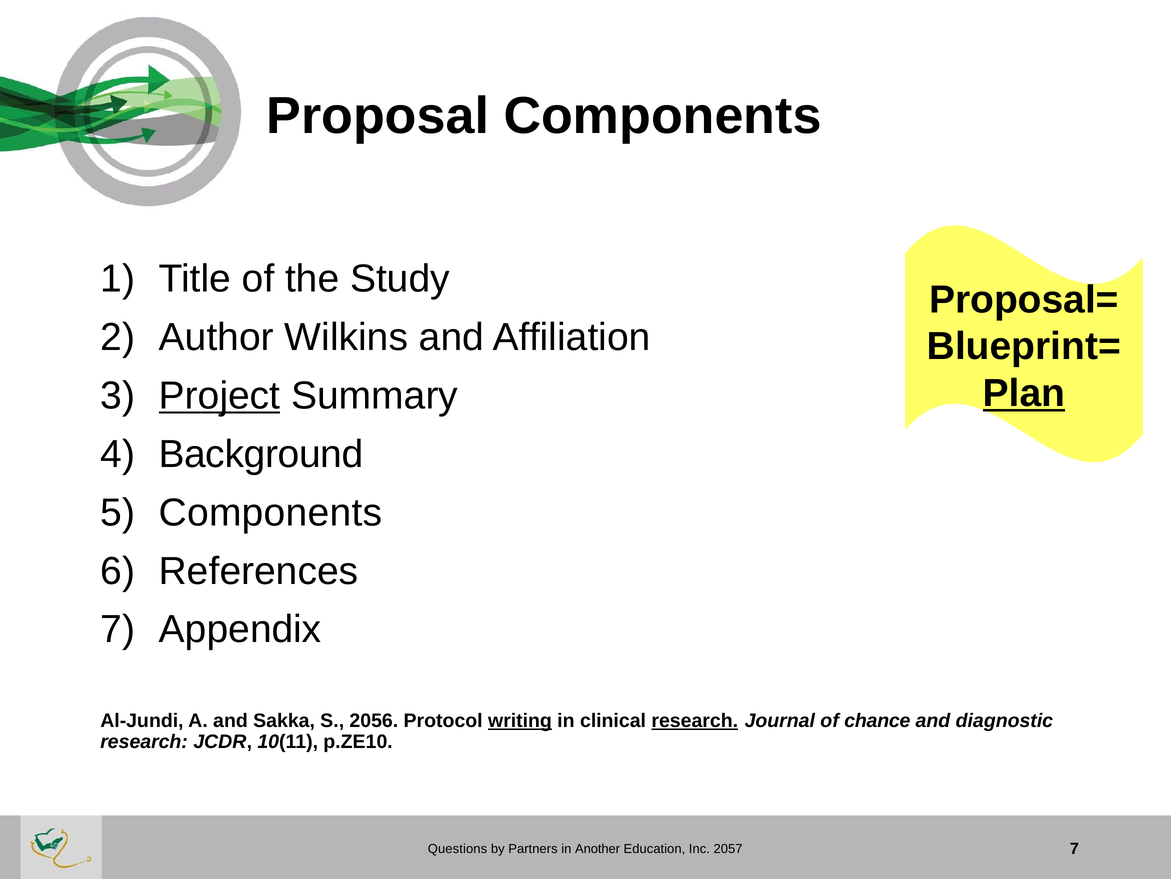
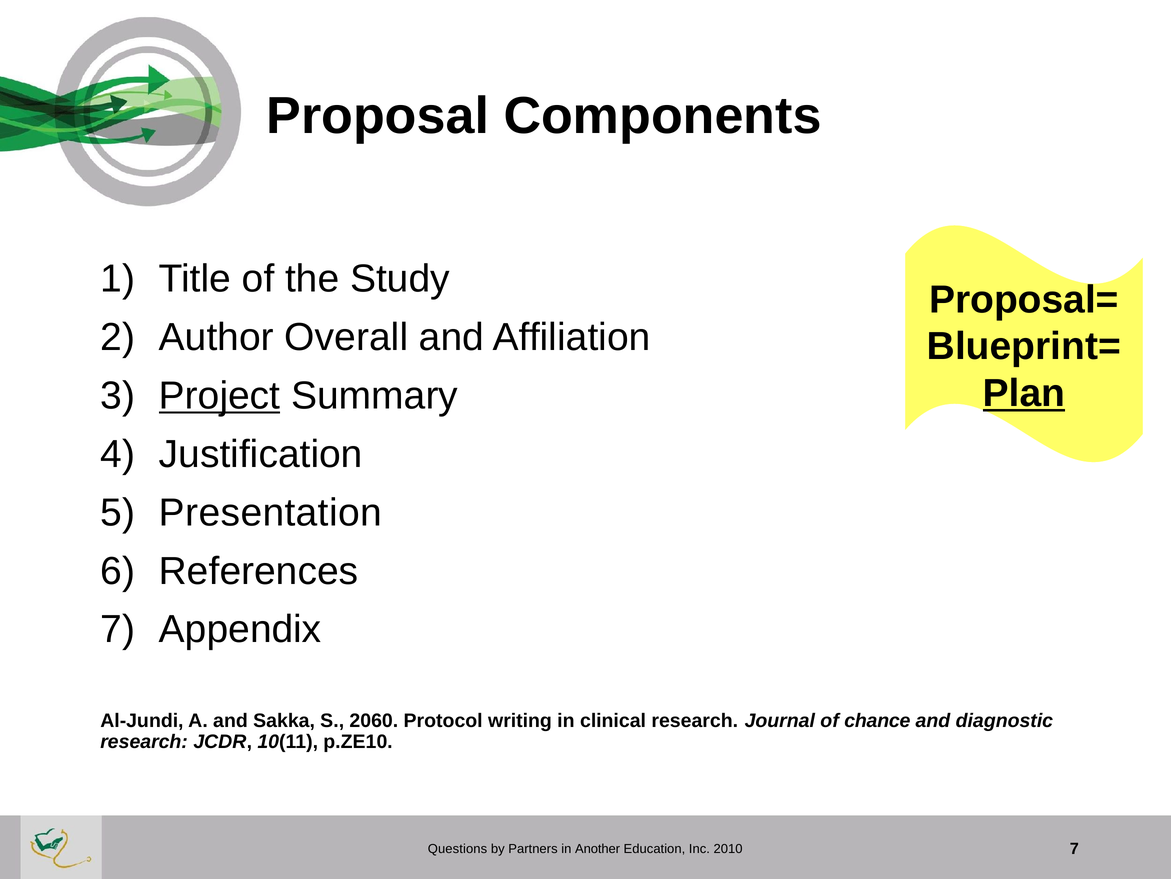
Wilkins: Wilkins -> Overall (346, 337)
Background: Background -> Justification (261, 454)
Components: Components -> Presentation (270, 512)
2056: 2056 -> 2060 (374, 720)
writing underline: present -> none (520, 720)
research underline: present -> none (695, 720)
2057: 2057 -> 2010 (728, 848)
